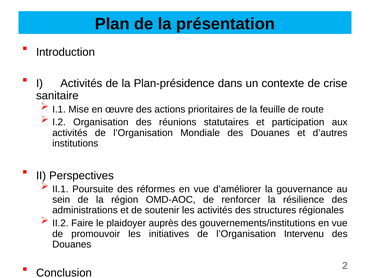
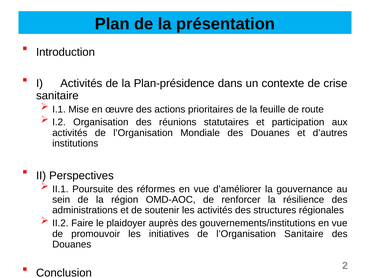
l’Organisation Intervenu: Intervenu -> Sanitaire (304, 233)
